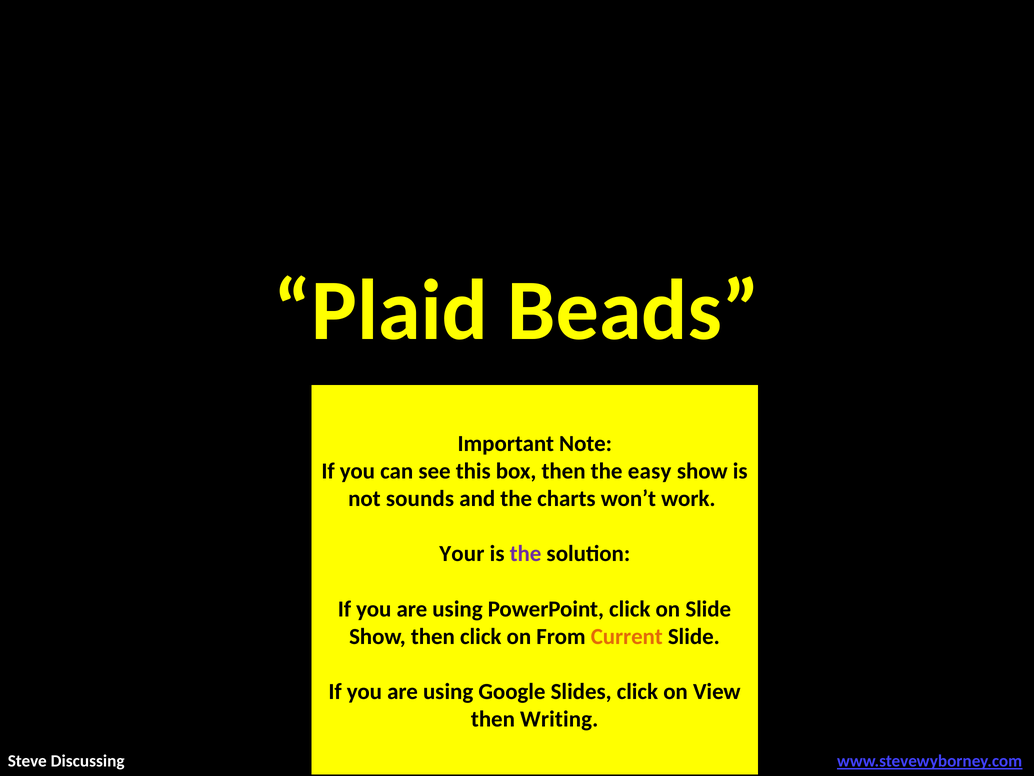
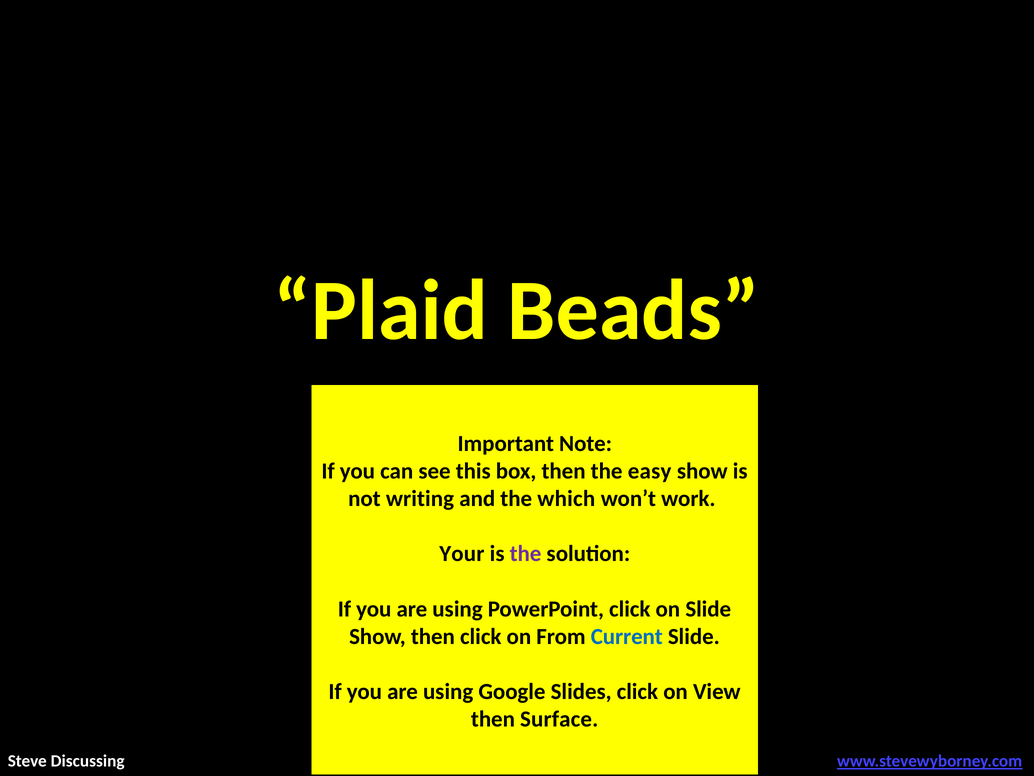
sounds: sounds -> writing (420, 498)
charts: charts -> which (566, 498)
Current colour: orange -> blue (627, 636)
Writing: Writing -> Surface (559, 719)
